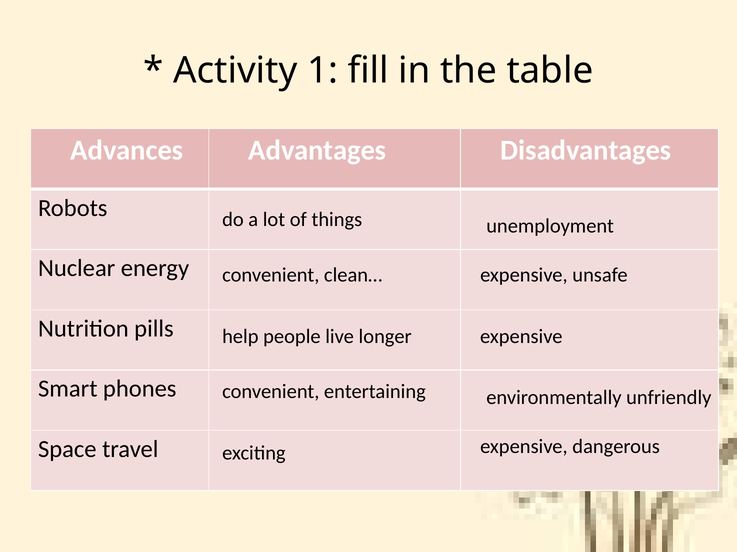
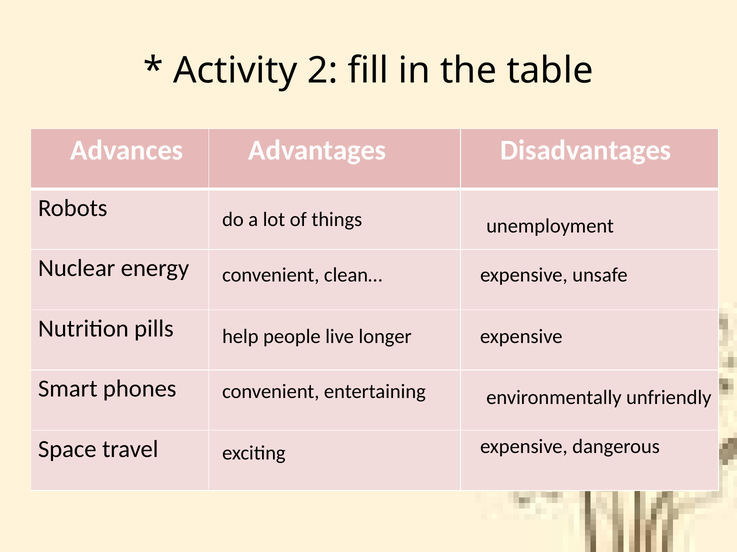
1: 1 -> 2 (323, 71)
